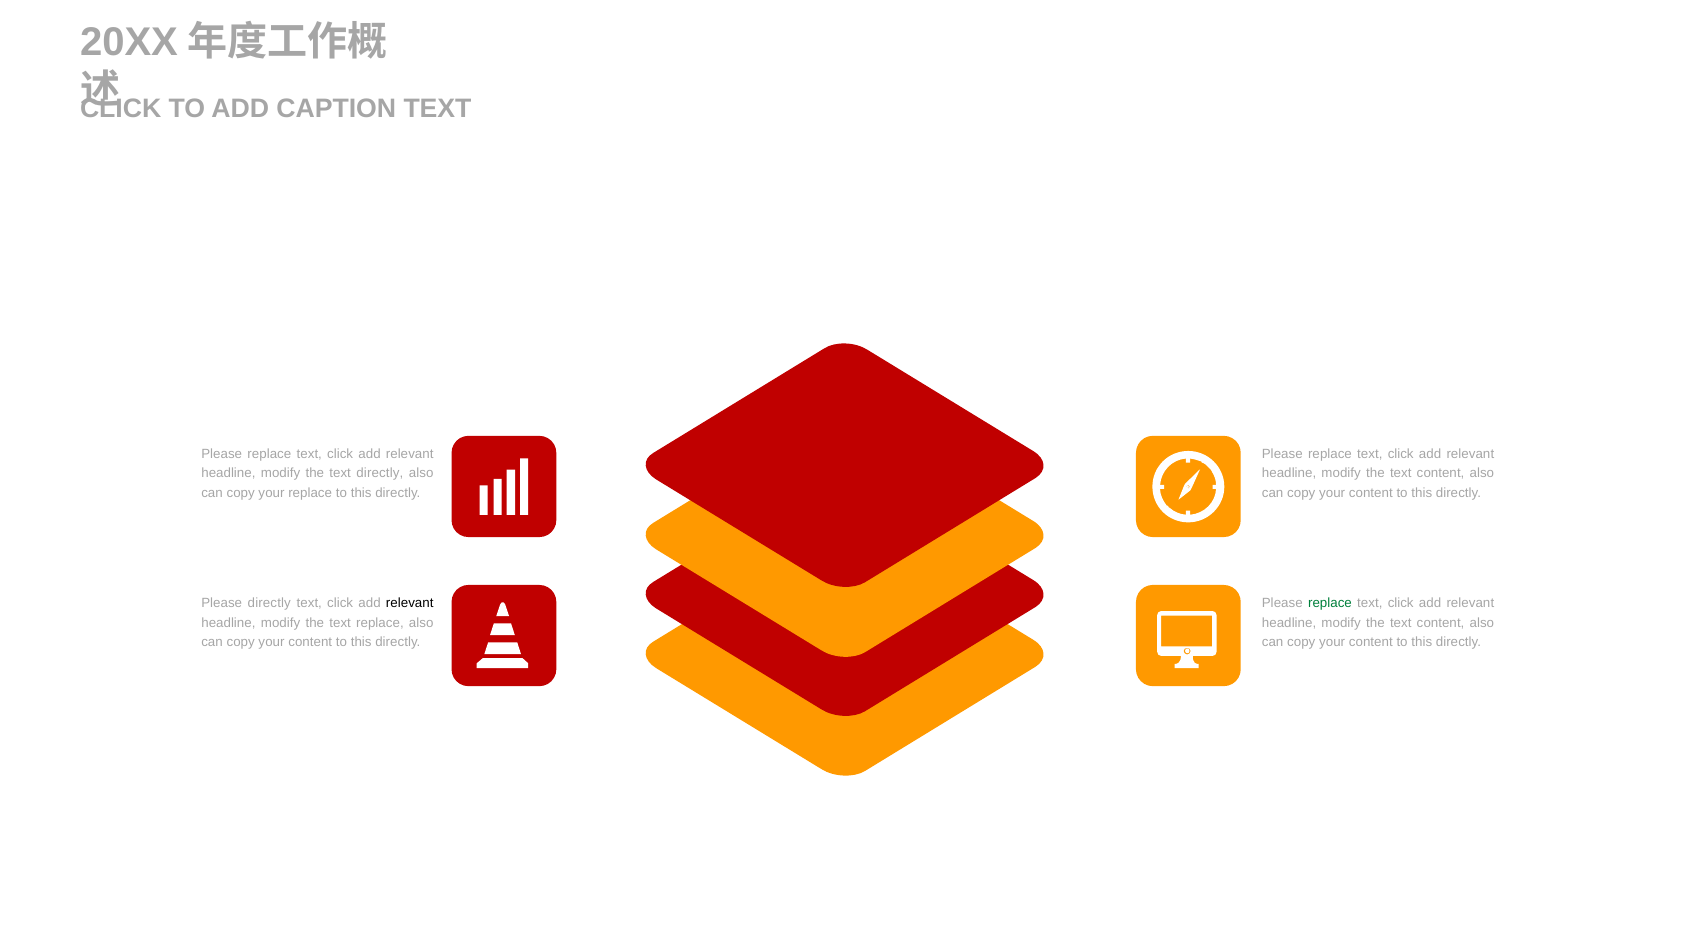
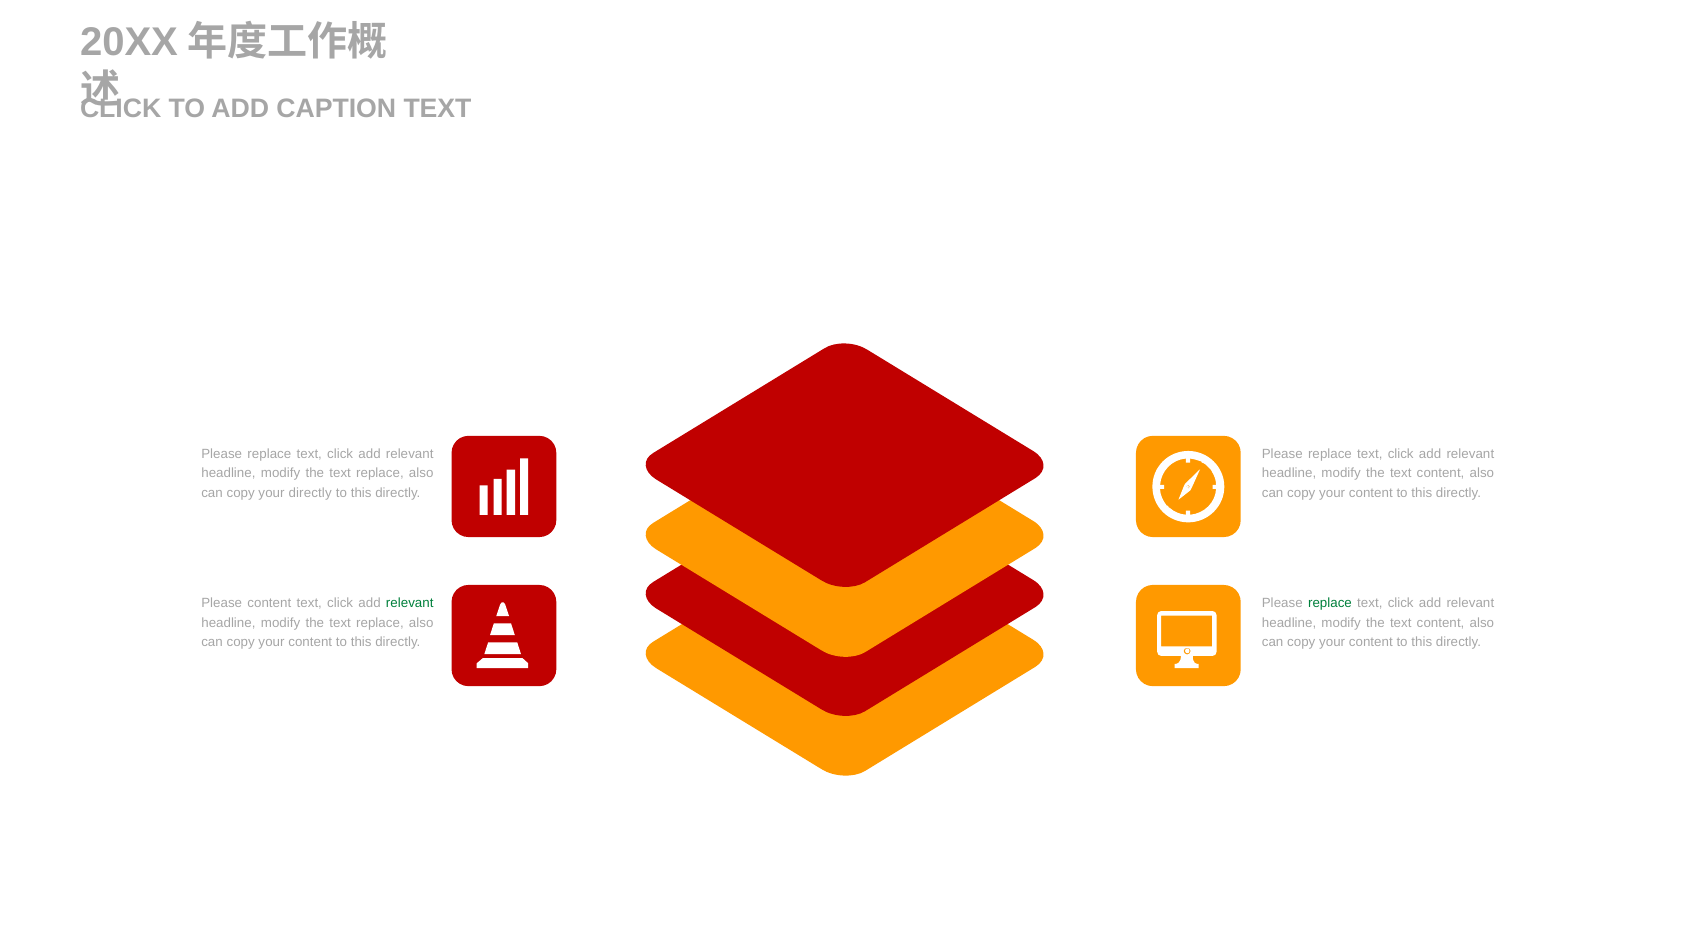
directly: directly -> replace (380, 474)
your replace: replace -> directly (310, 493)
Please directly: directly -> content (269, 604)
relevant colour: black -> green (410, 604)
